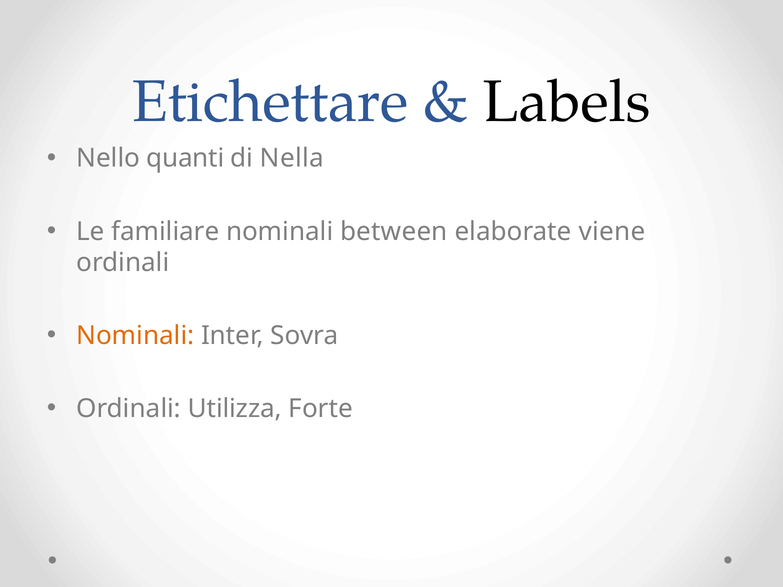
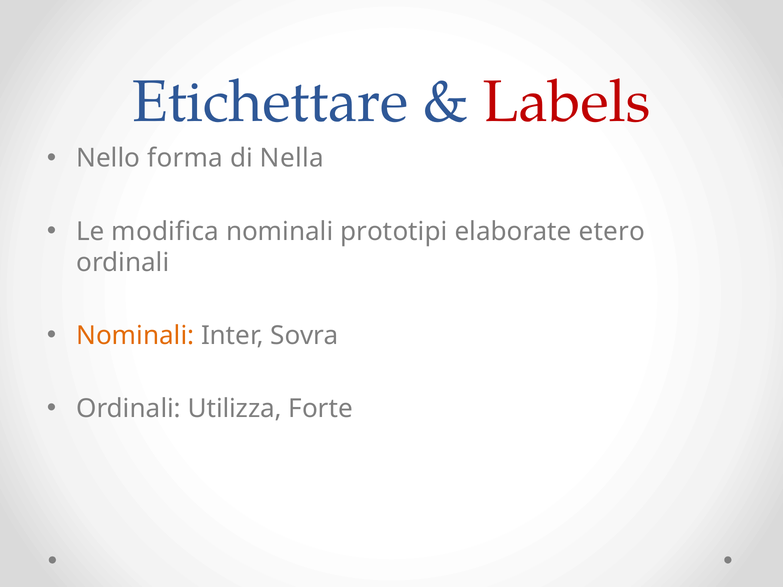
Labels colour: black -> red (567, 102)
quanti: quanti -> forma (185, 158)
familiare: familiare -> modifica (165, 231)
between: between -> prototipi (394, 231)
viene: viene -> etero (612, 231)
